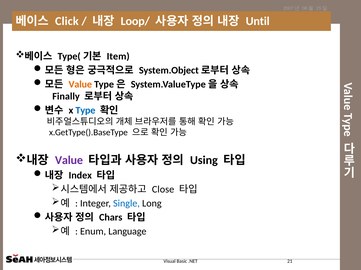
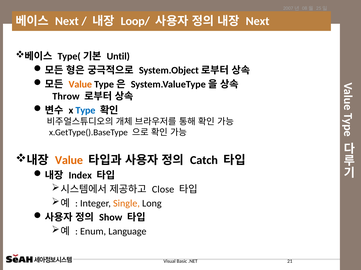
Click: Click -> Next (67, 21)
Until: Until -> Next (258, 21)
Item: Item -> Until (118, 56)
Finally: Finally -> Throw (66, 97)
Value colour: purple -> orange (69, 161)
Using: Using -> Catch (204, 161)
Single colour: blue -> orange (126, 204)
Chars: Chars -> Show (111, 218)
